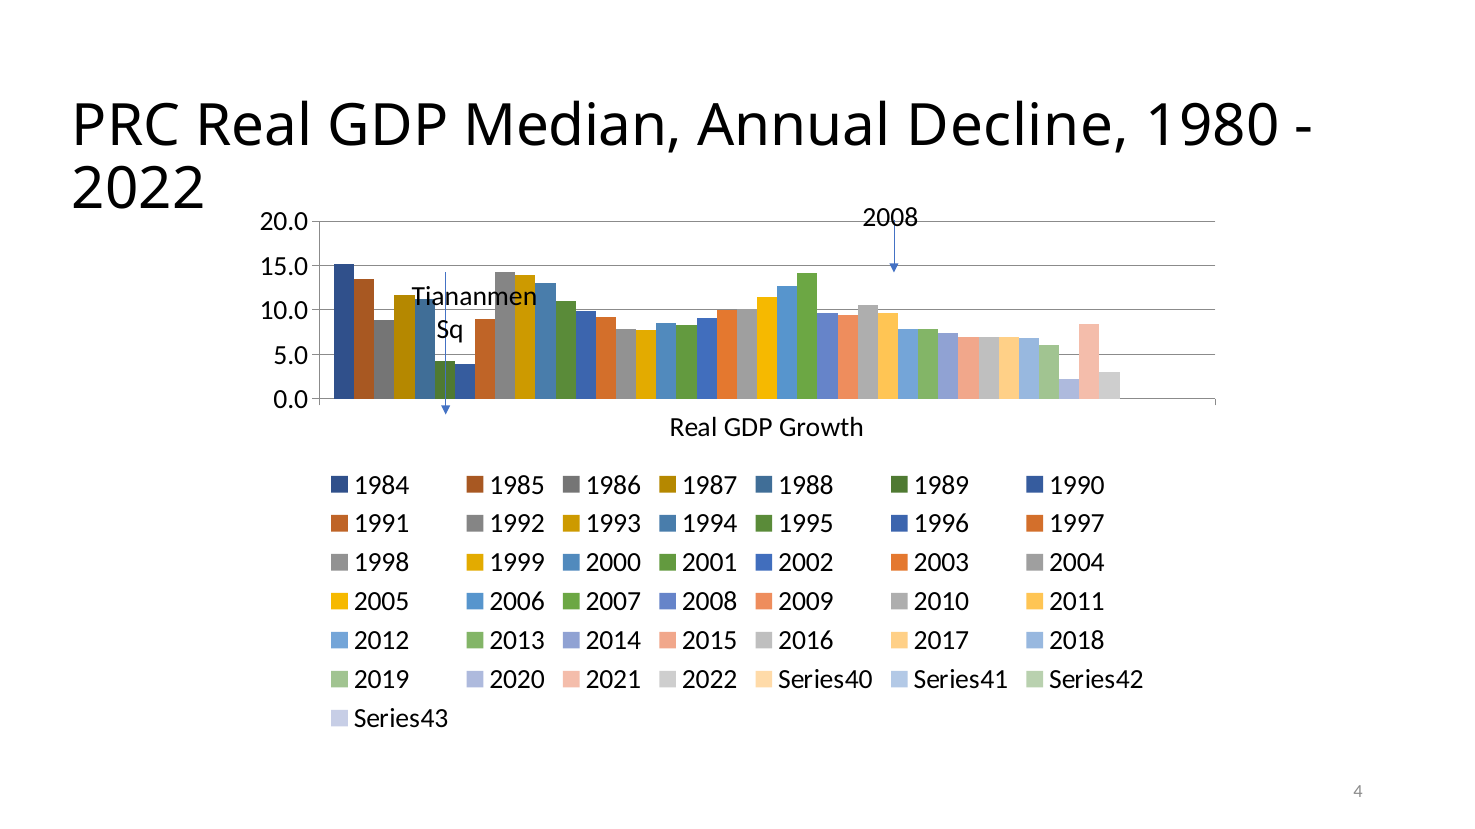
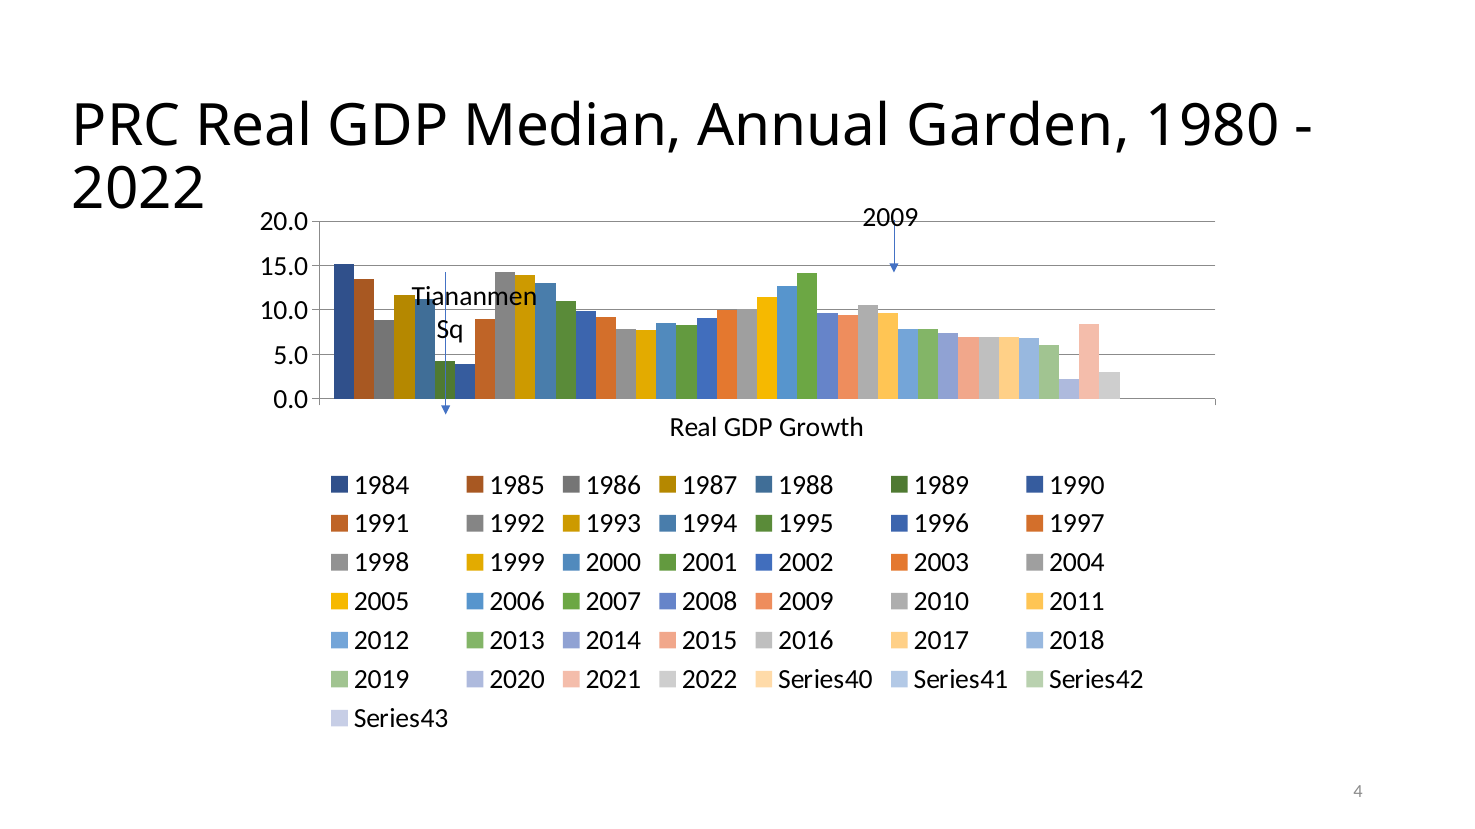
Decline: Decline -> Garden (1018, 127)
2008: 2008 -> 2009 (890, 218)
